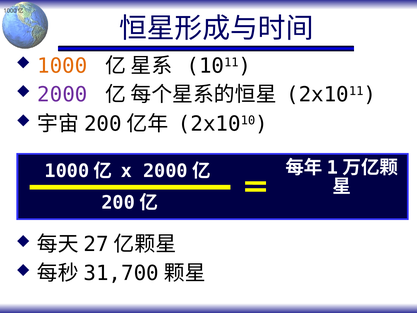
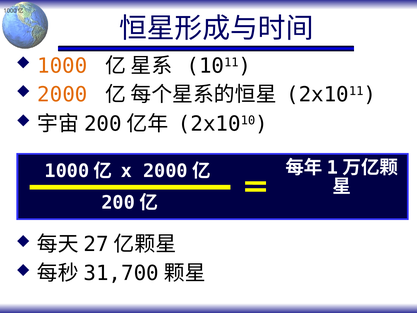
2000 colour: purple -> orange (62, 95)
